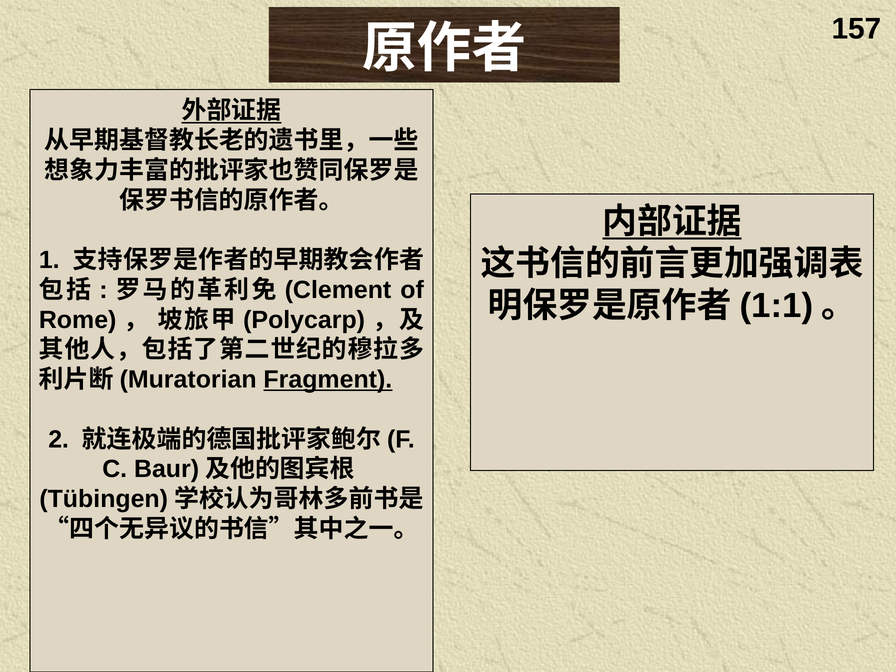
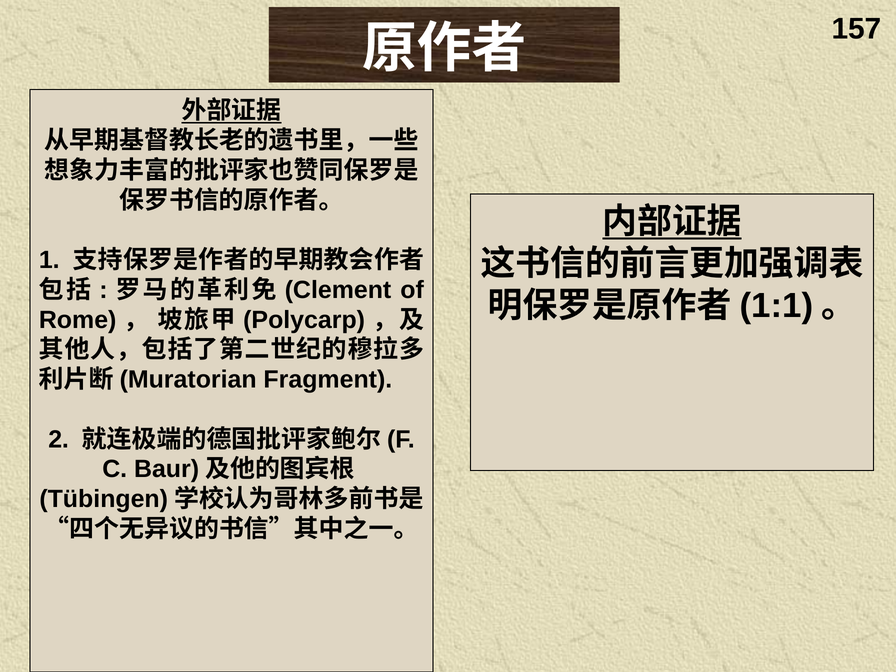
Fragment underline: present -> none (328, 380)
